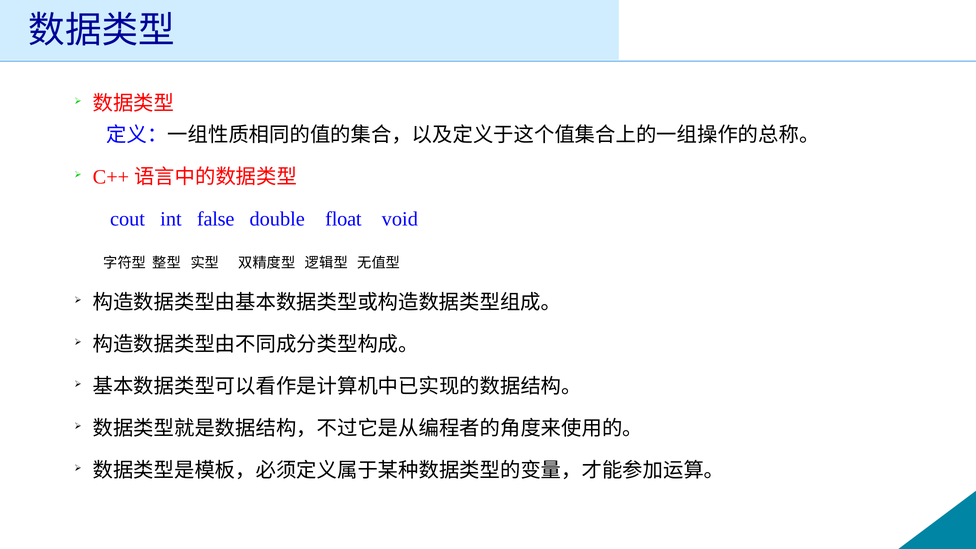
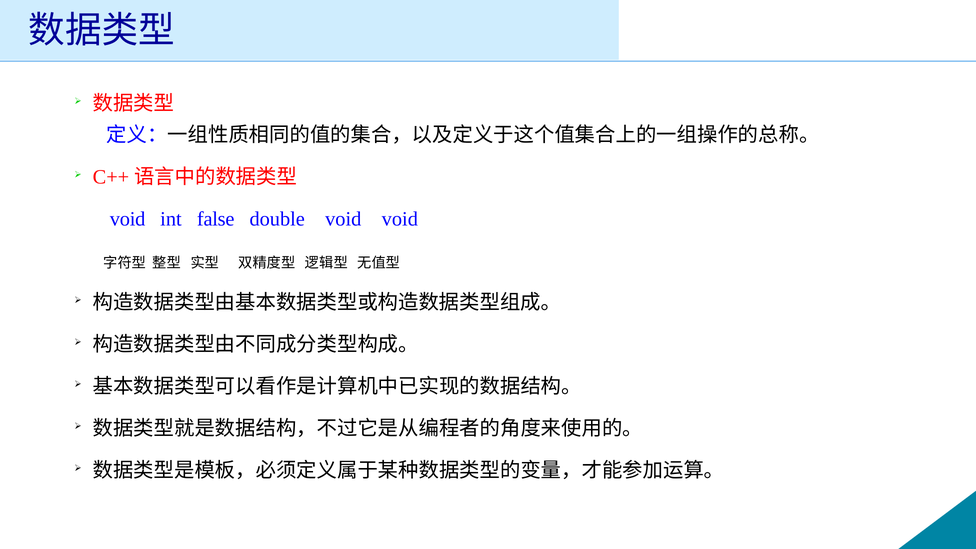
cout: cout -> void (128, 219)
double float: float -> void (343, 219)
